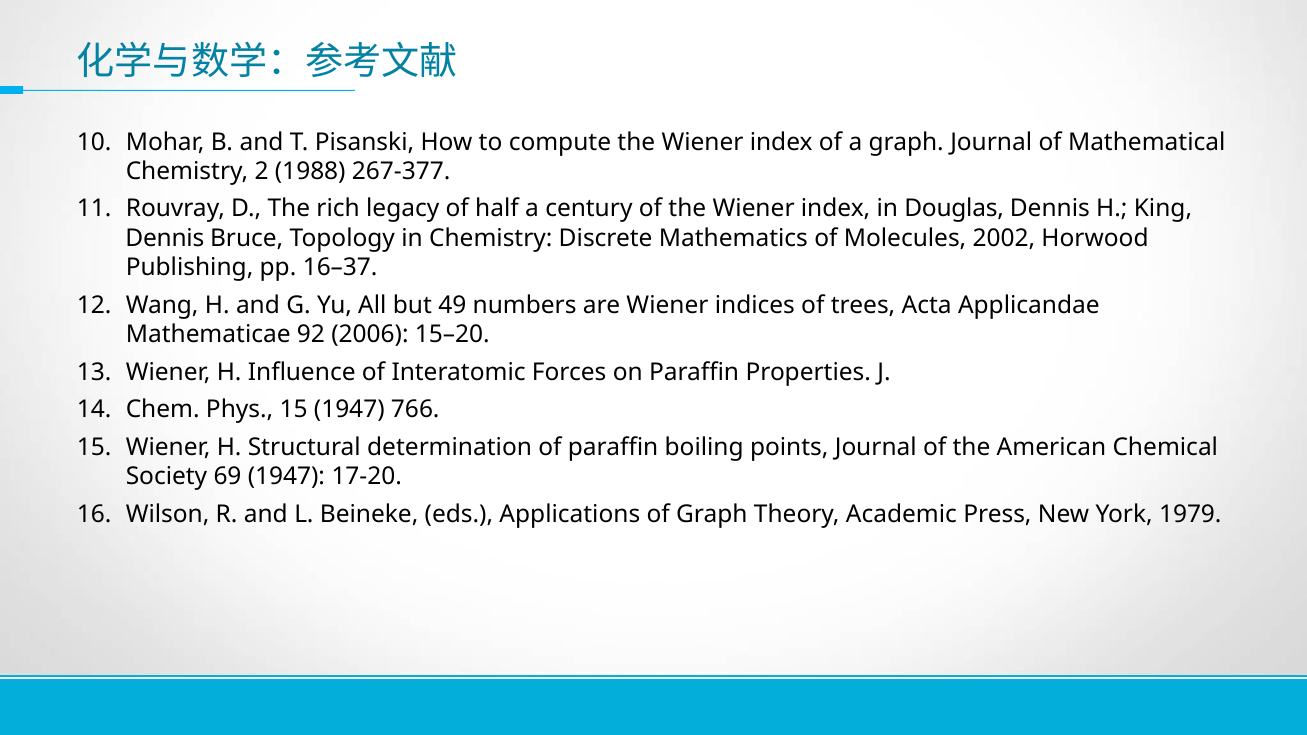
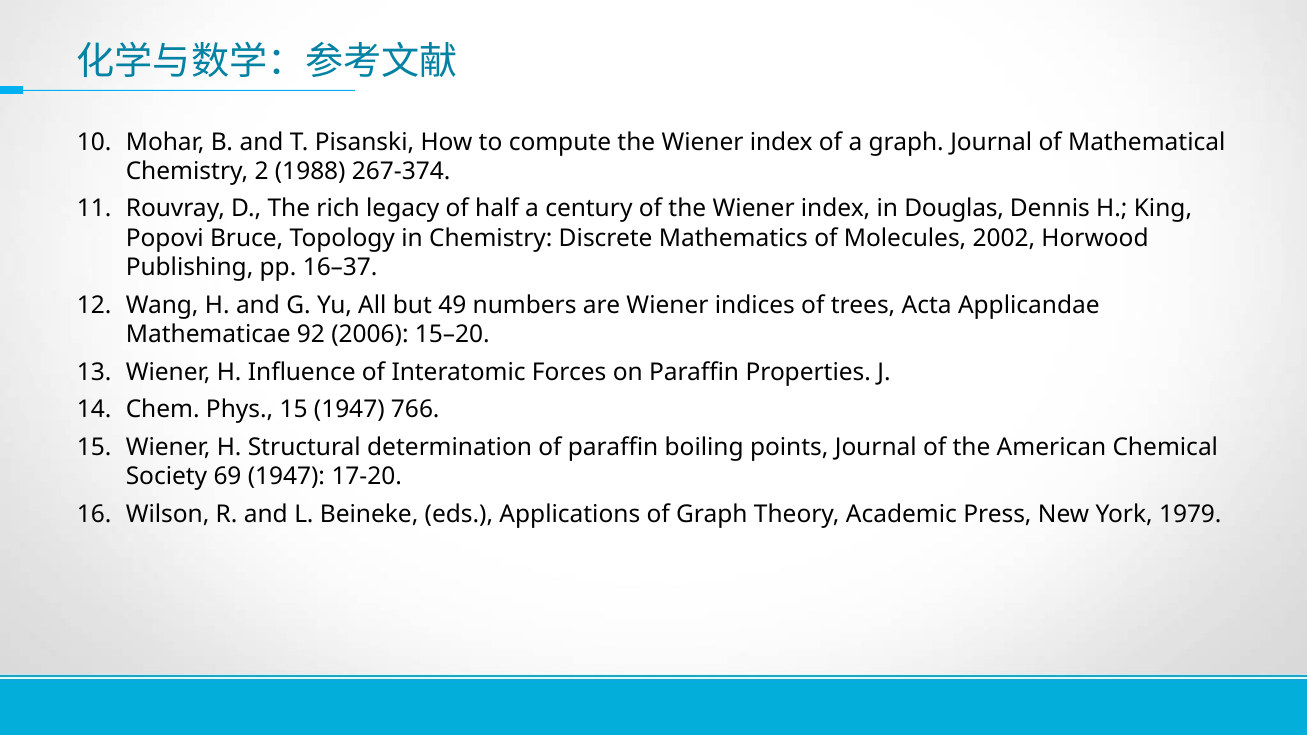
267-377: 267-377 -> 267-374 (401, 171)
Dennis: Dennis -> Popovi (165, 238)
